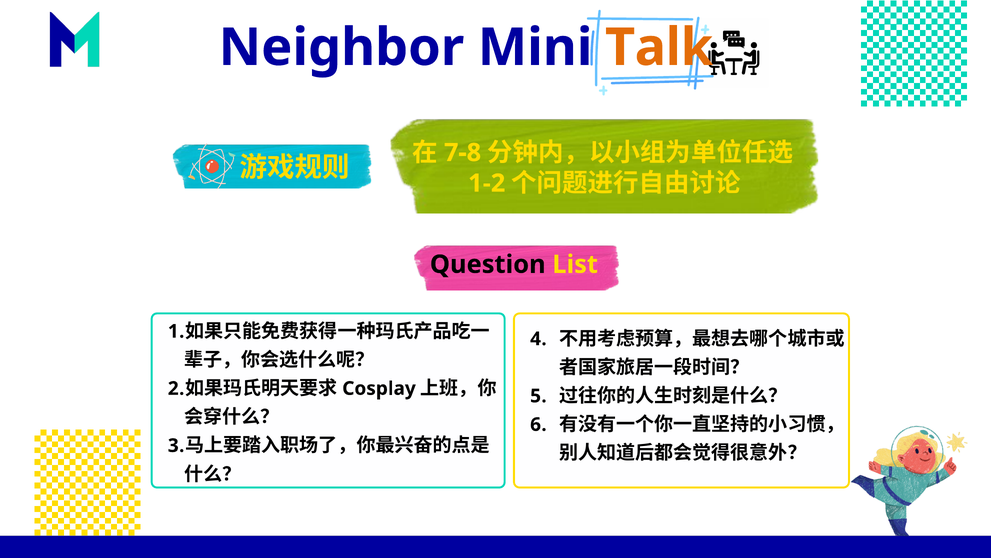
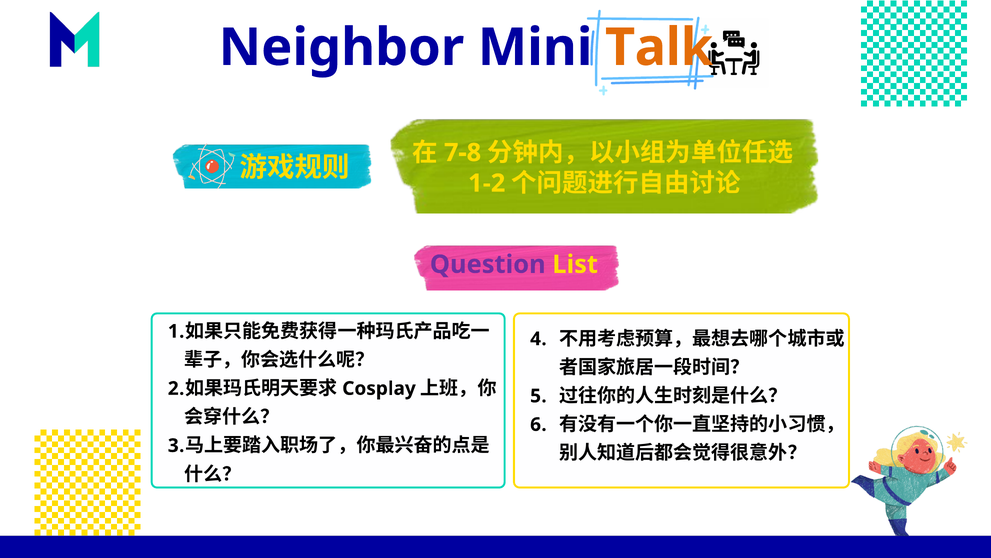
Question colour: black -> purple (488, 264)
